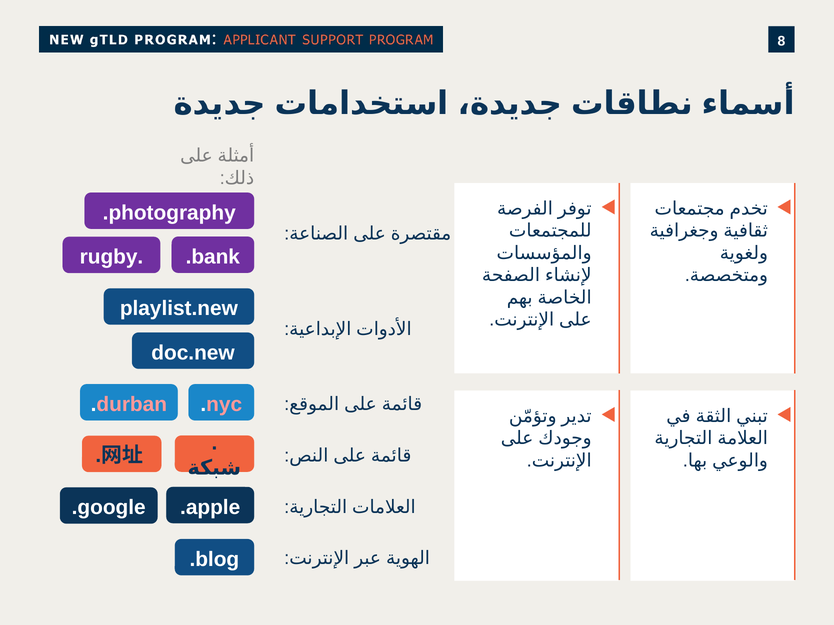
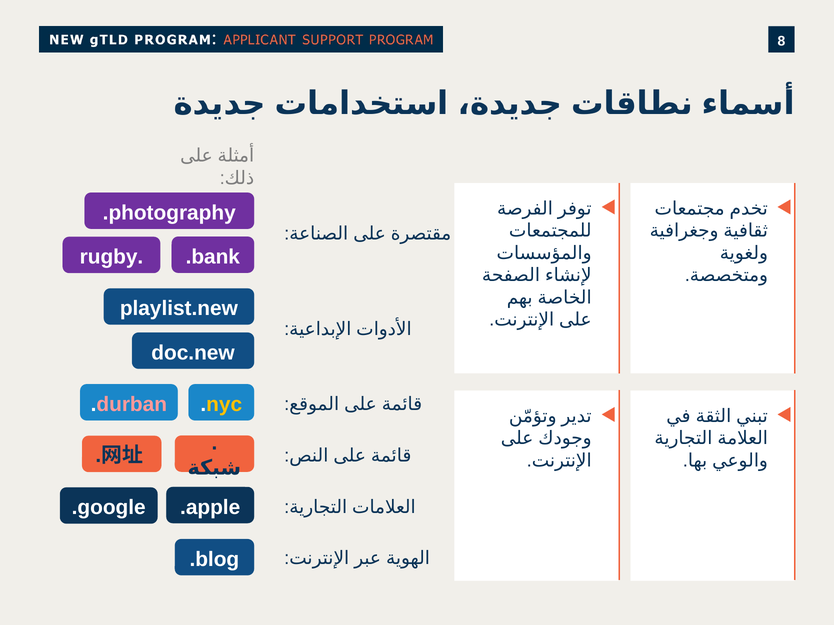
nyc colour: pink -> yellow (224, 405)
